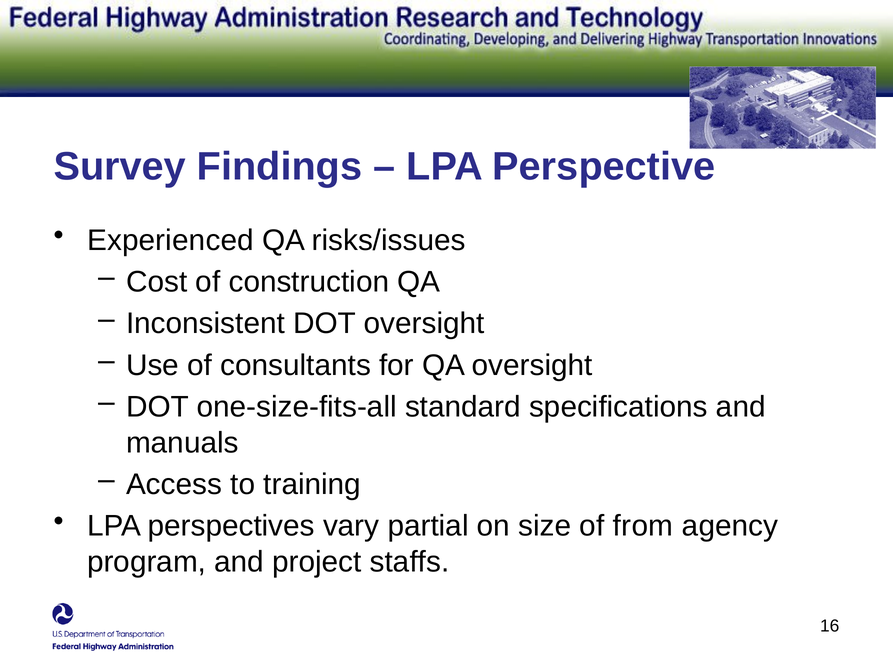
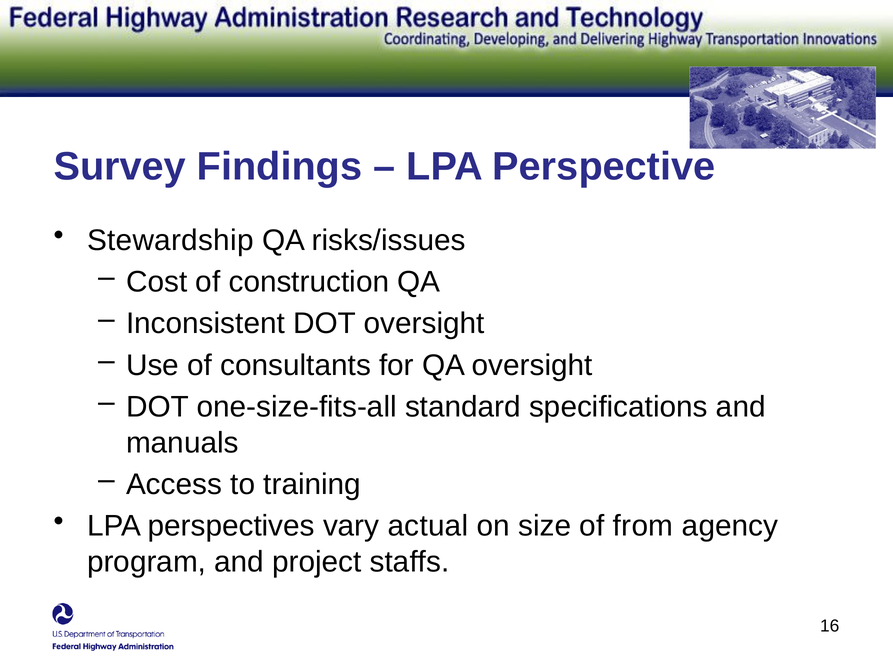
Experienced: Experienced -> Stewardship (170, 240)
partial: partial -> actual (428, 526)
